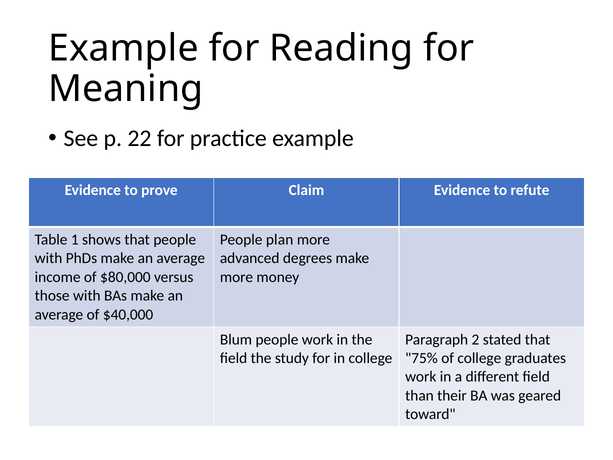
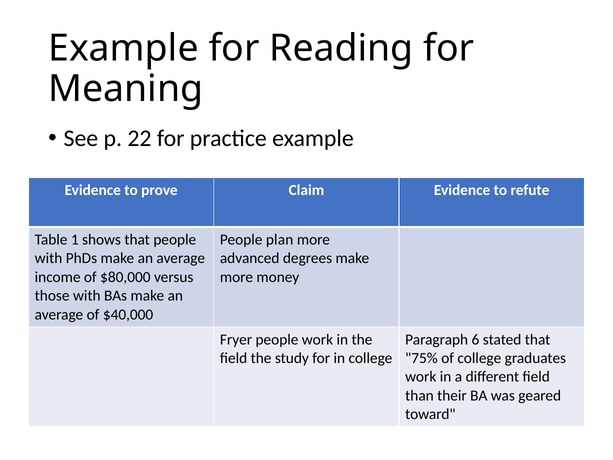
Blum: Blum -> Fryer (236, 339)
2: 2 -> 6 (475, 339)
